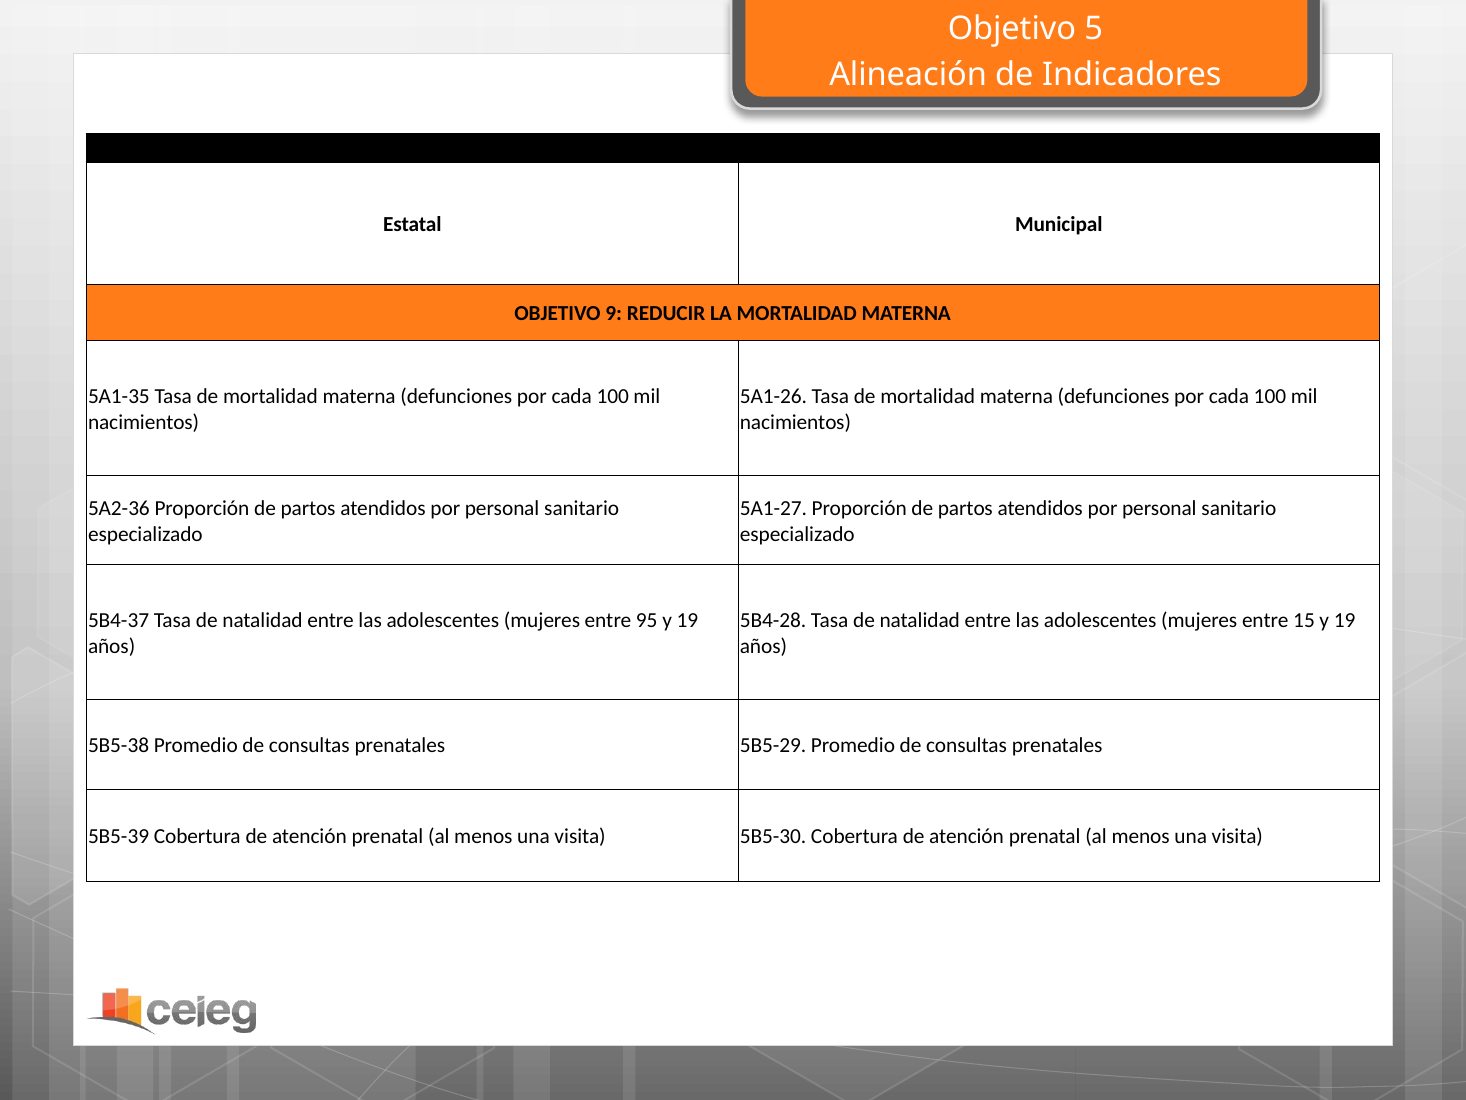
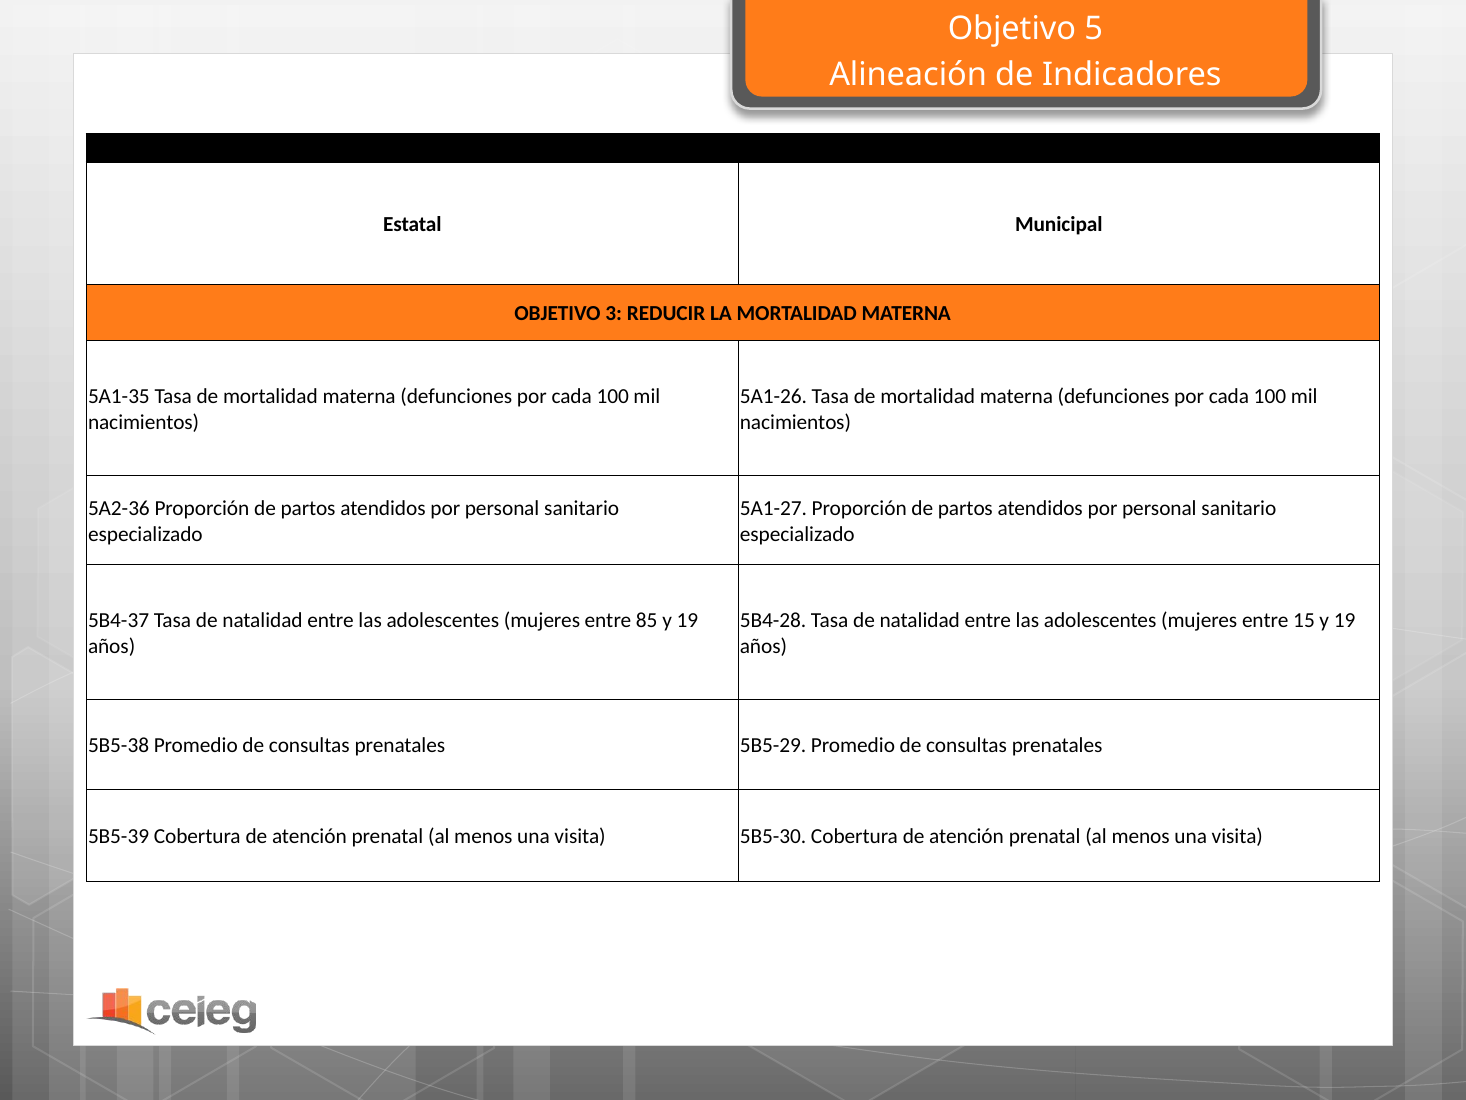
9: 9 -> 3 (614, 314)
95: 95 -> 85 (647, 620)
